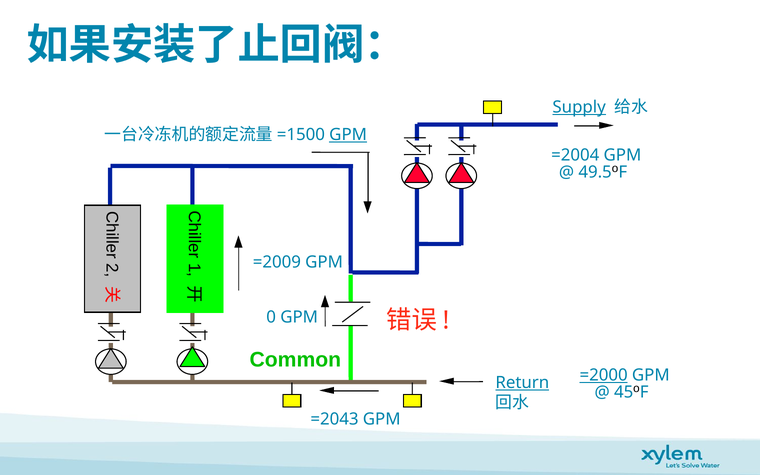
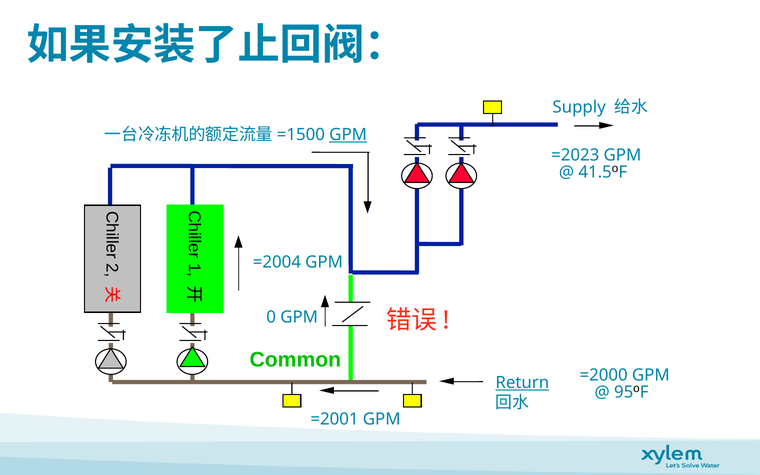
Supply underline: present -> none (579, 107)
=2004: =2004 -> =2023 (575, 155)
49.5: 49.5 -> 41.5 (595, 172)
=2009: =2009 -> =2004 (277, 262)
=2000 underline: present -> none (604, 375)
45: 45 -> 95 (624, 392)
=2043: =2043 -> =2001 (335, 419)
